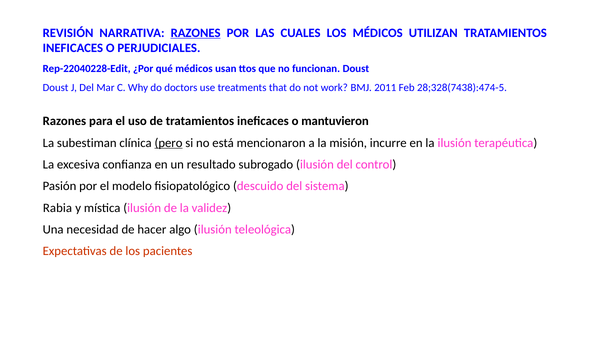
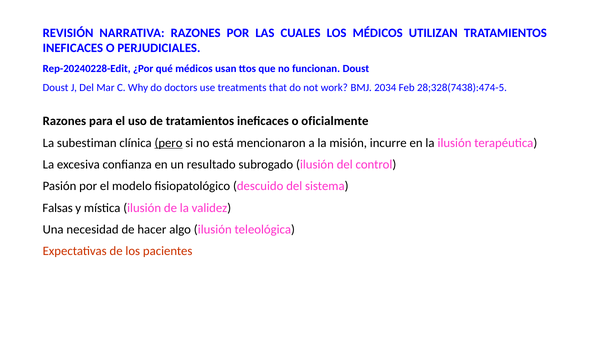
RAZONES underline: present -> none (196, 33)
Rep-22040228-Edit: Rep-22040228-Edit -> Rep-20240228-Edit (87, 68)
2011: 2011 -> 2034 (385, 88)
mantuvieron: mantuvieron -> oficialmente (335, 121)
Rabia: Rabia -> Falsas (58, 208)
